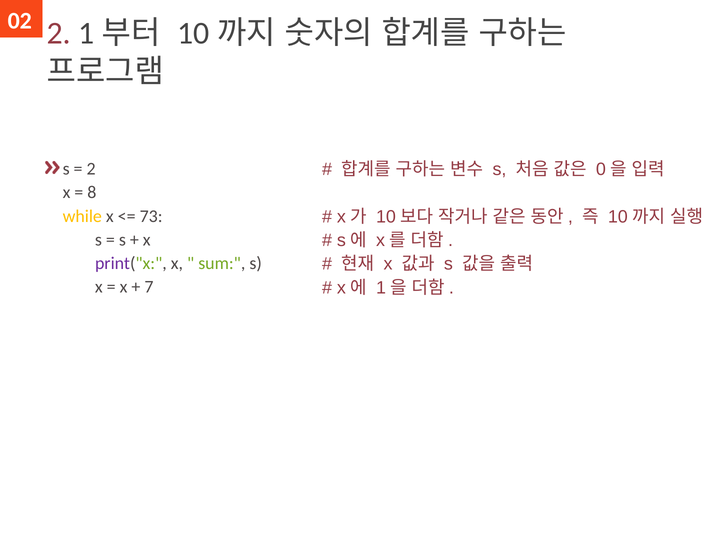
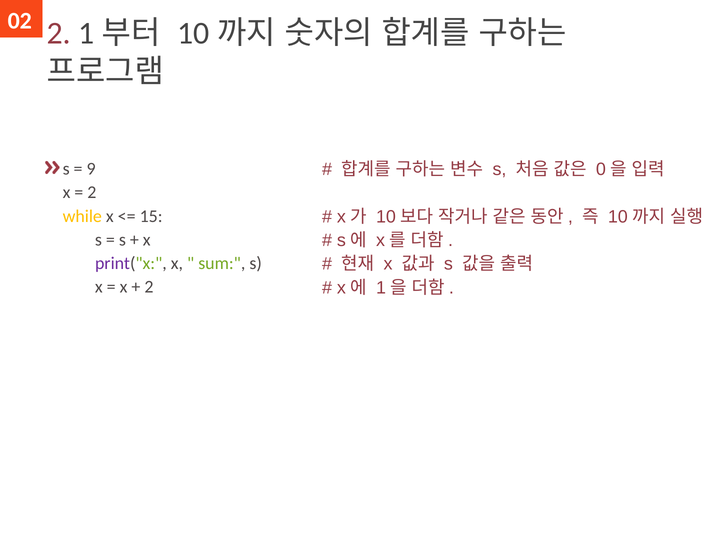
2: 2 -> 9 (91, 169)
8: 8 -> 2 (92, 193)
73: 73 -> 15 (151, 216)
7: 7 -> 2 (149, 287)
